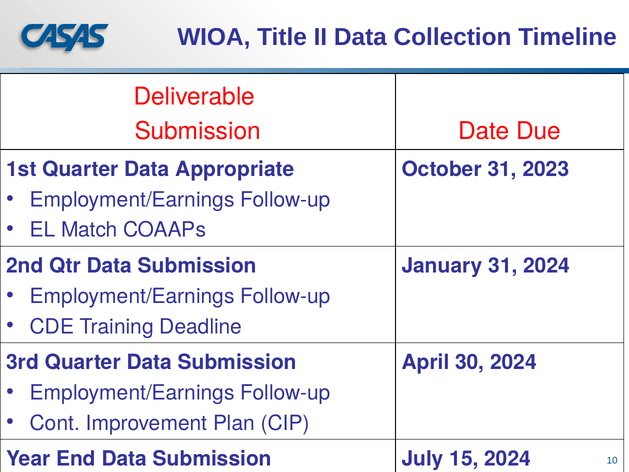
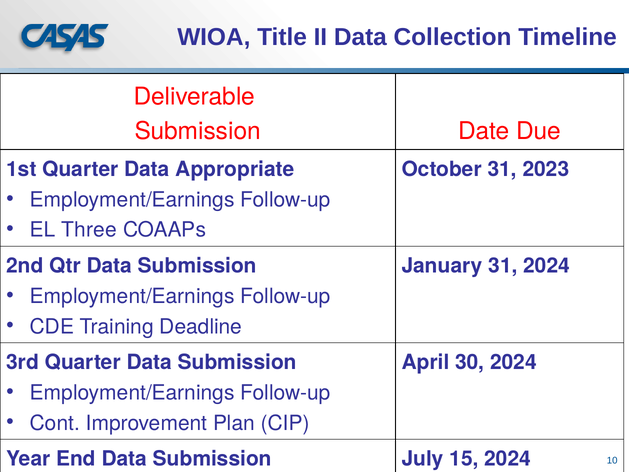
Match: Match -> Three (89, 230)
